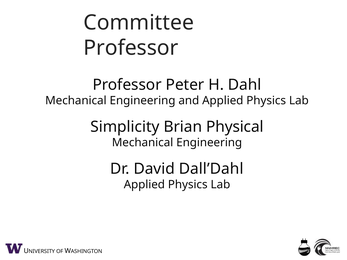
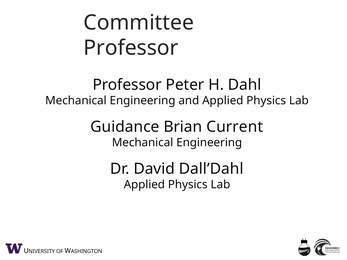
Simplicity: Simplicity -> Guidance (125, 127)
Physical: Physical -> Current (235, 127)
